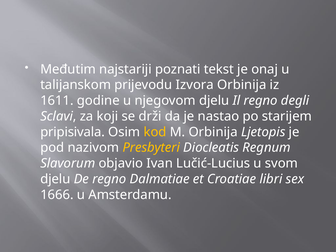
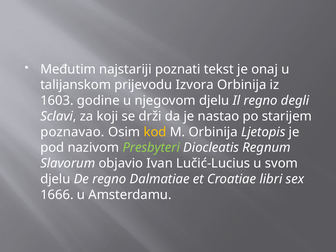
1611: 1611 -> 1603 (57, 101)
pripisivala: pripisivala -> poznavao (72, 132)
Presbyteri colour: yellow -> light green (151, 148)
